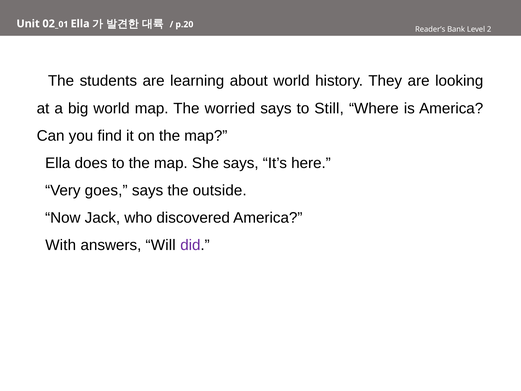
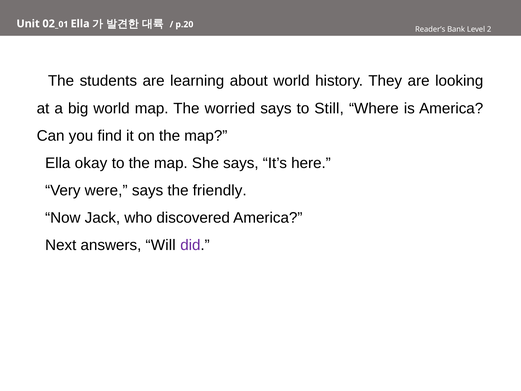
does: does -> okay (91, 163)
goes: goes -> were (106, 190)
outside: outside -> friendly (220, 190)
With: With -> Next (61, 245)
